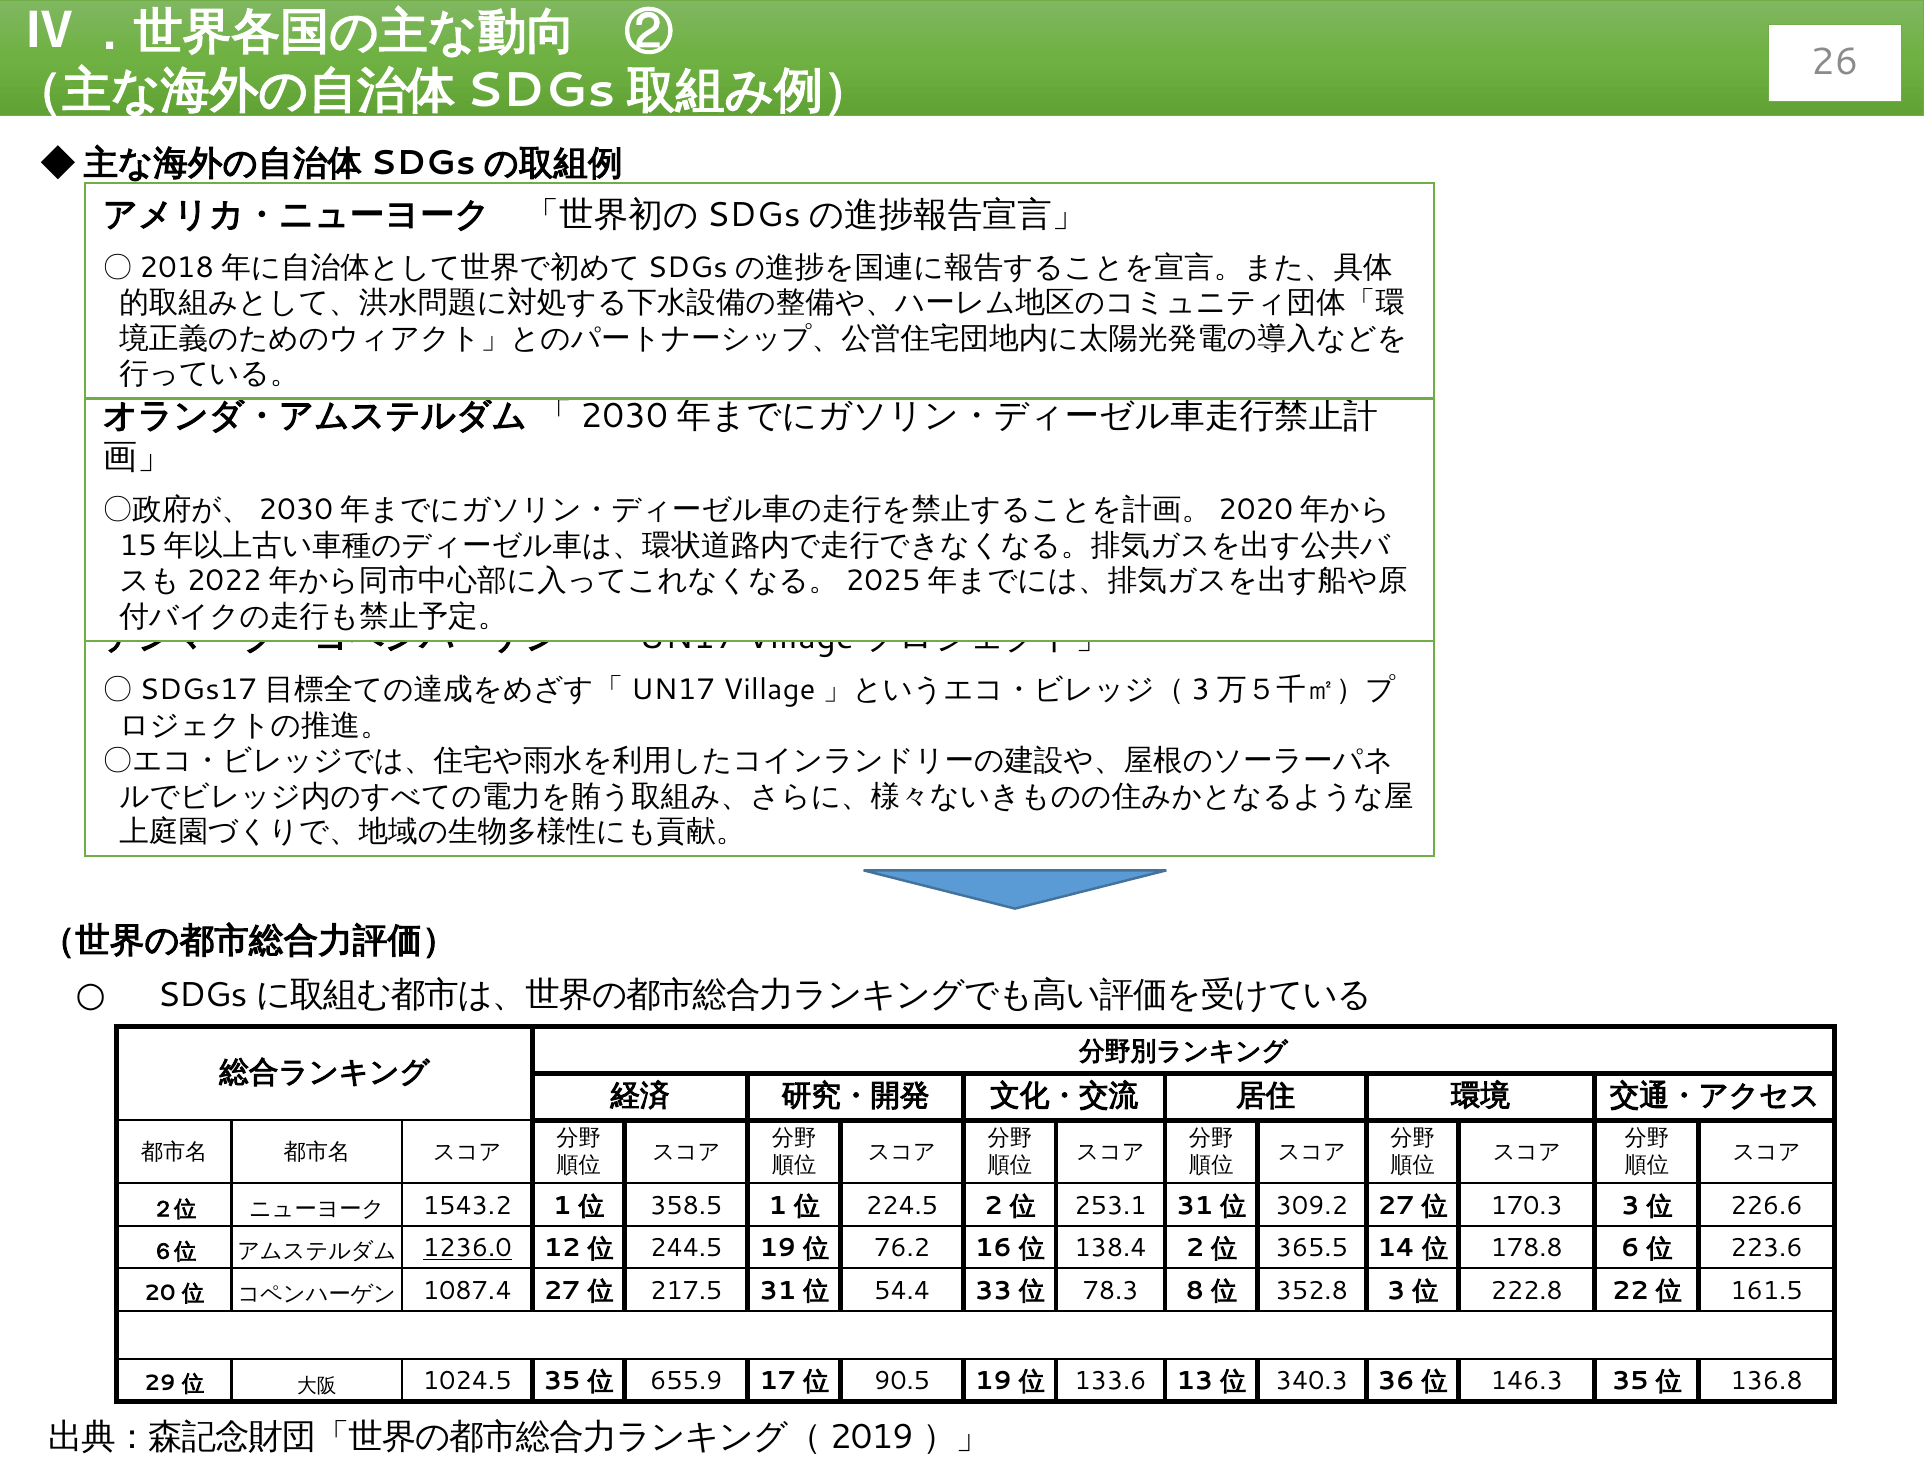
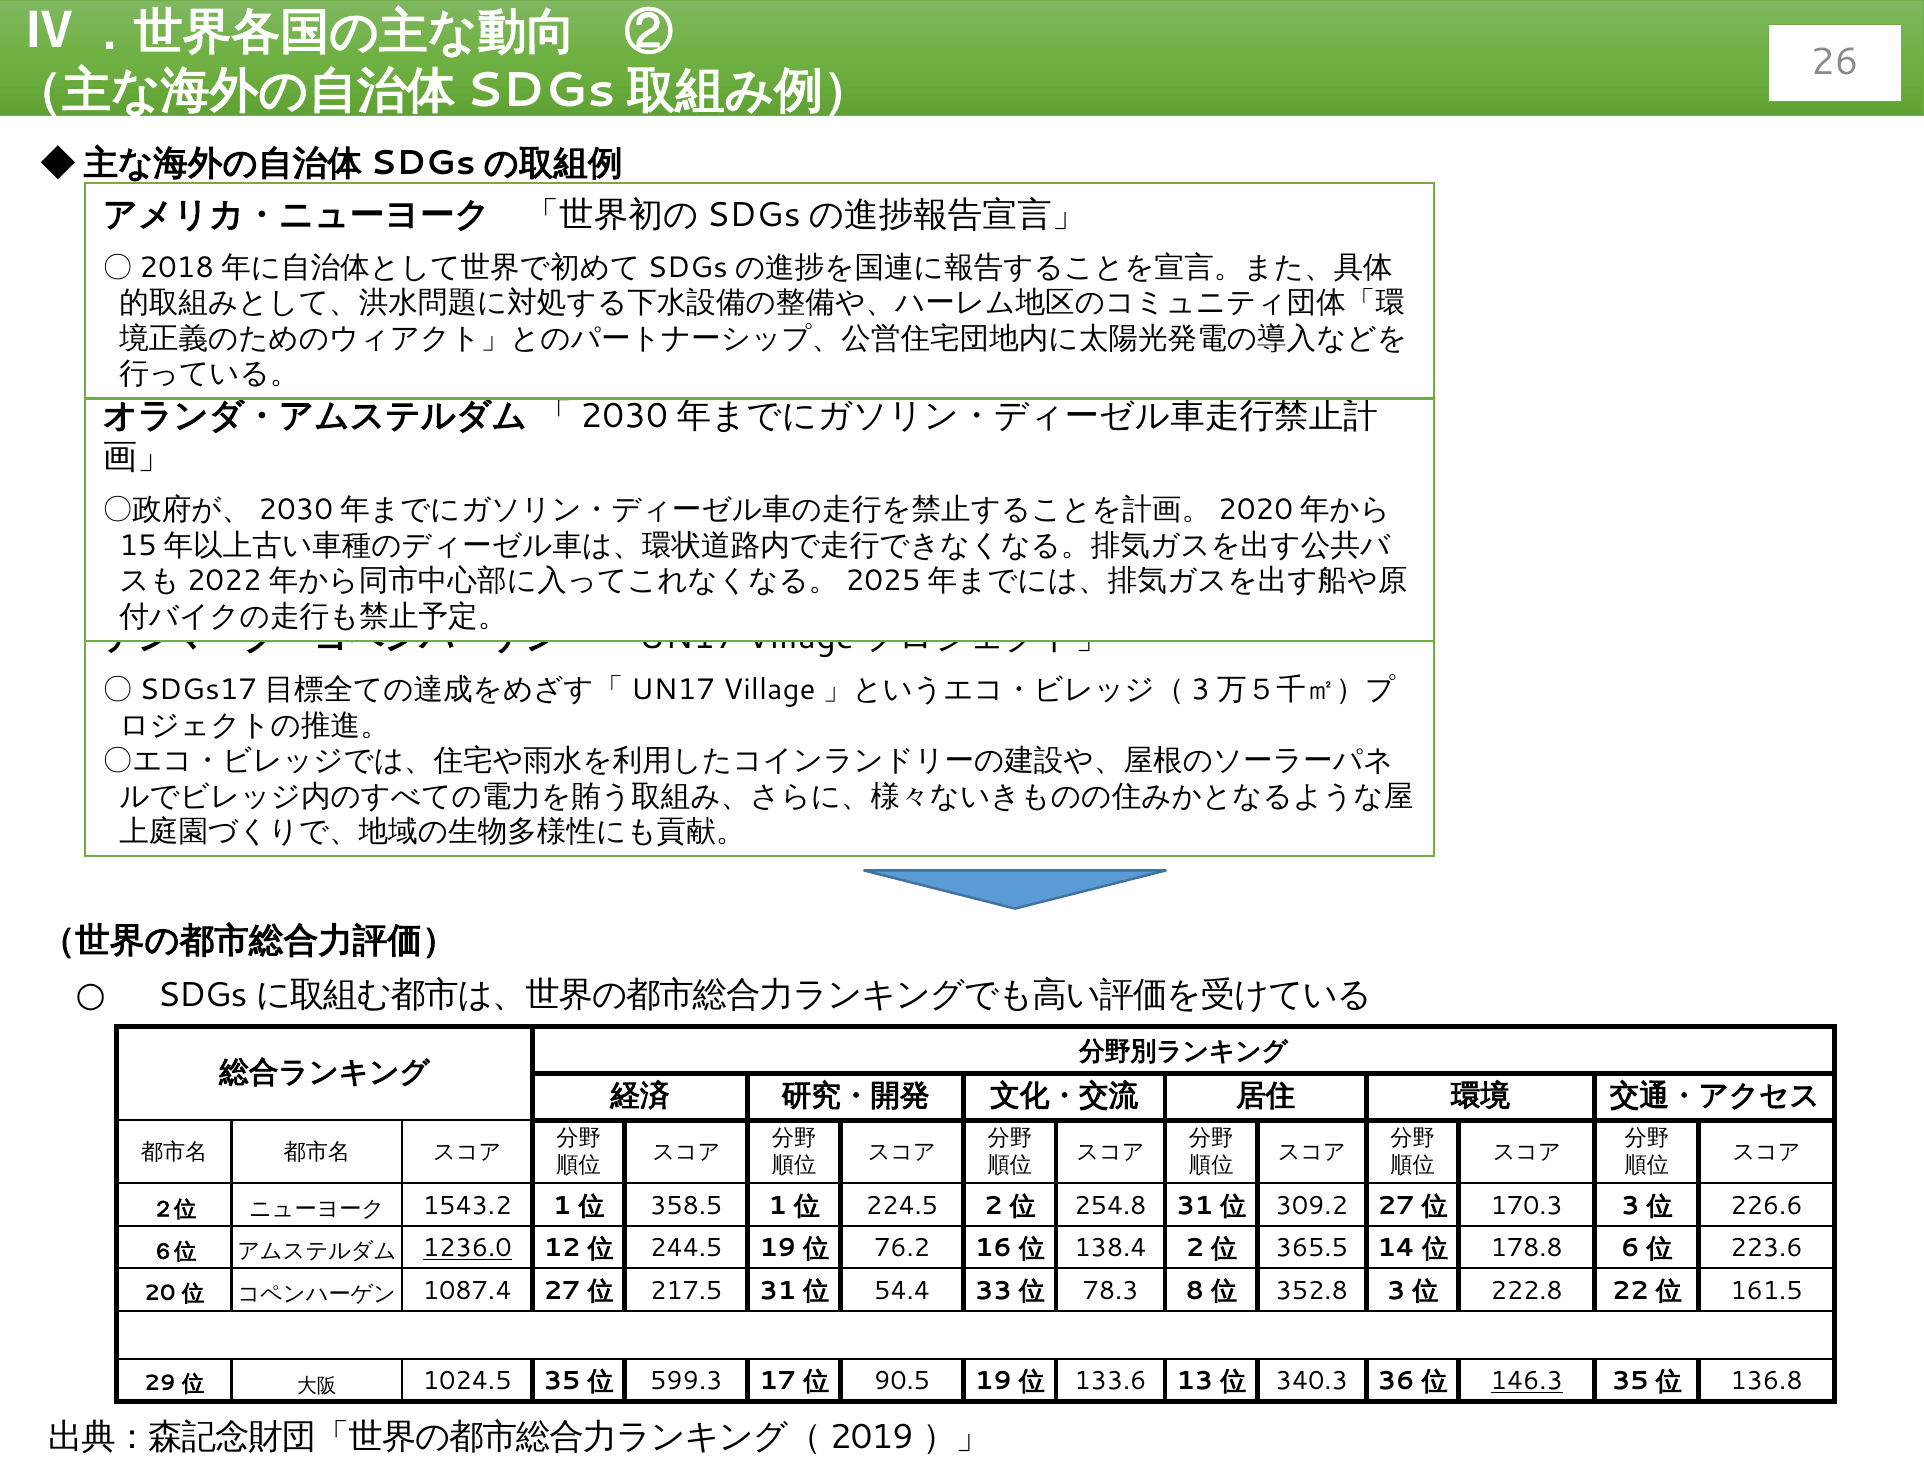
253.1: 253.1 -> 254.8 (1110, 1206)
655.9: 655.9 -> 599.3 (686, 1381)
146.3 underline: none -> present (1527, 1381)
